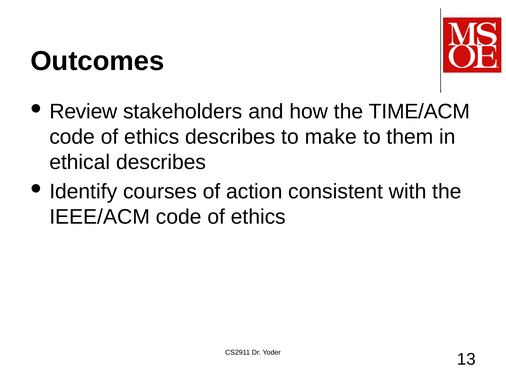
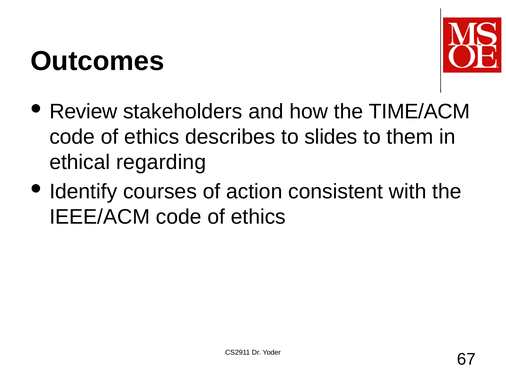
make: make -> slides (331, 137)
ethical describes: describes -> regarding (161, 162)
13: 13 -> 67 (466, 360)
